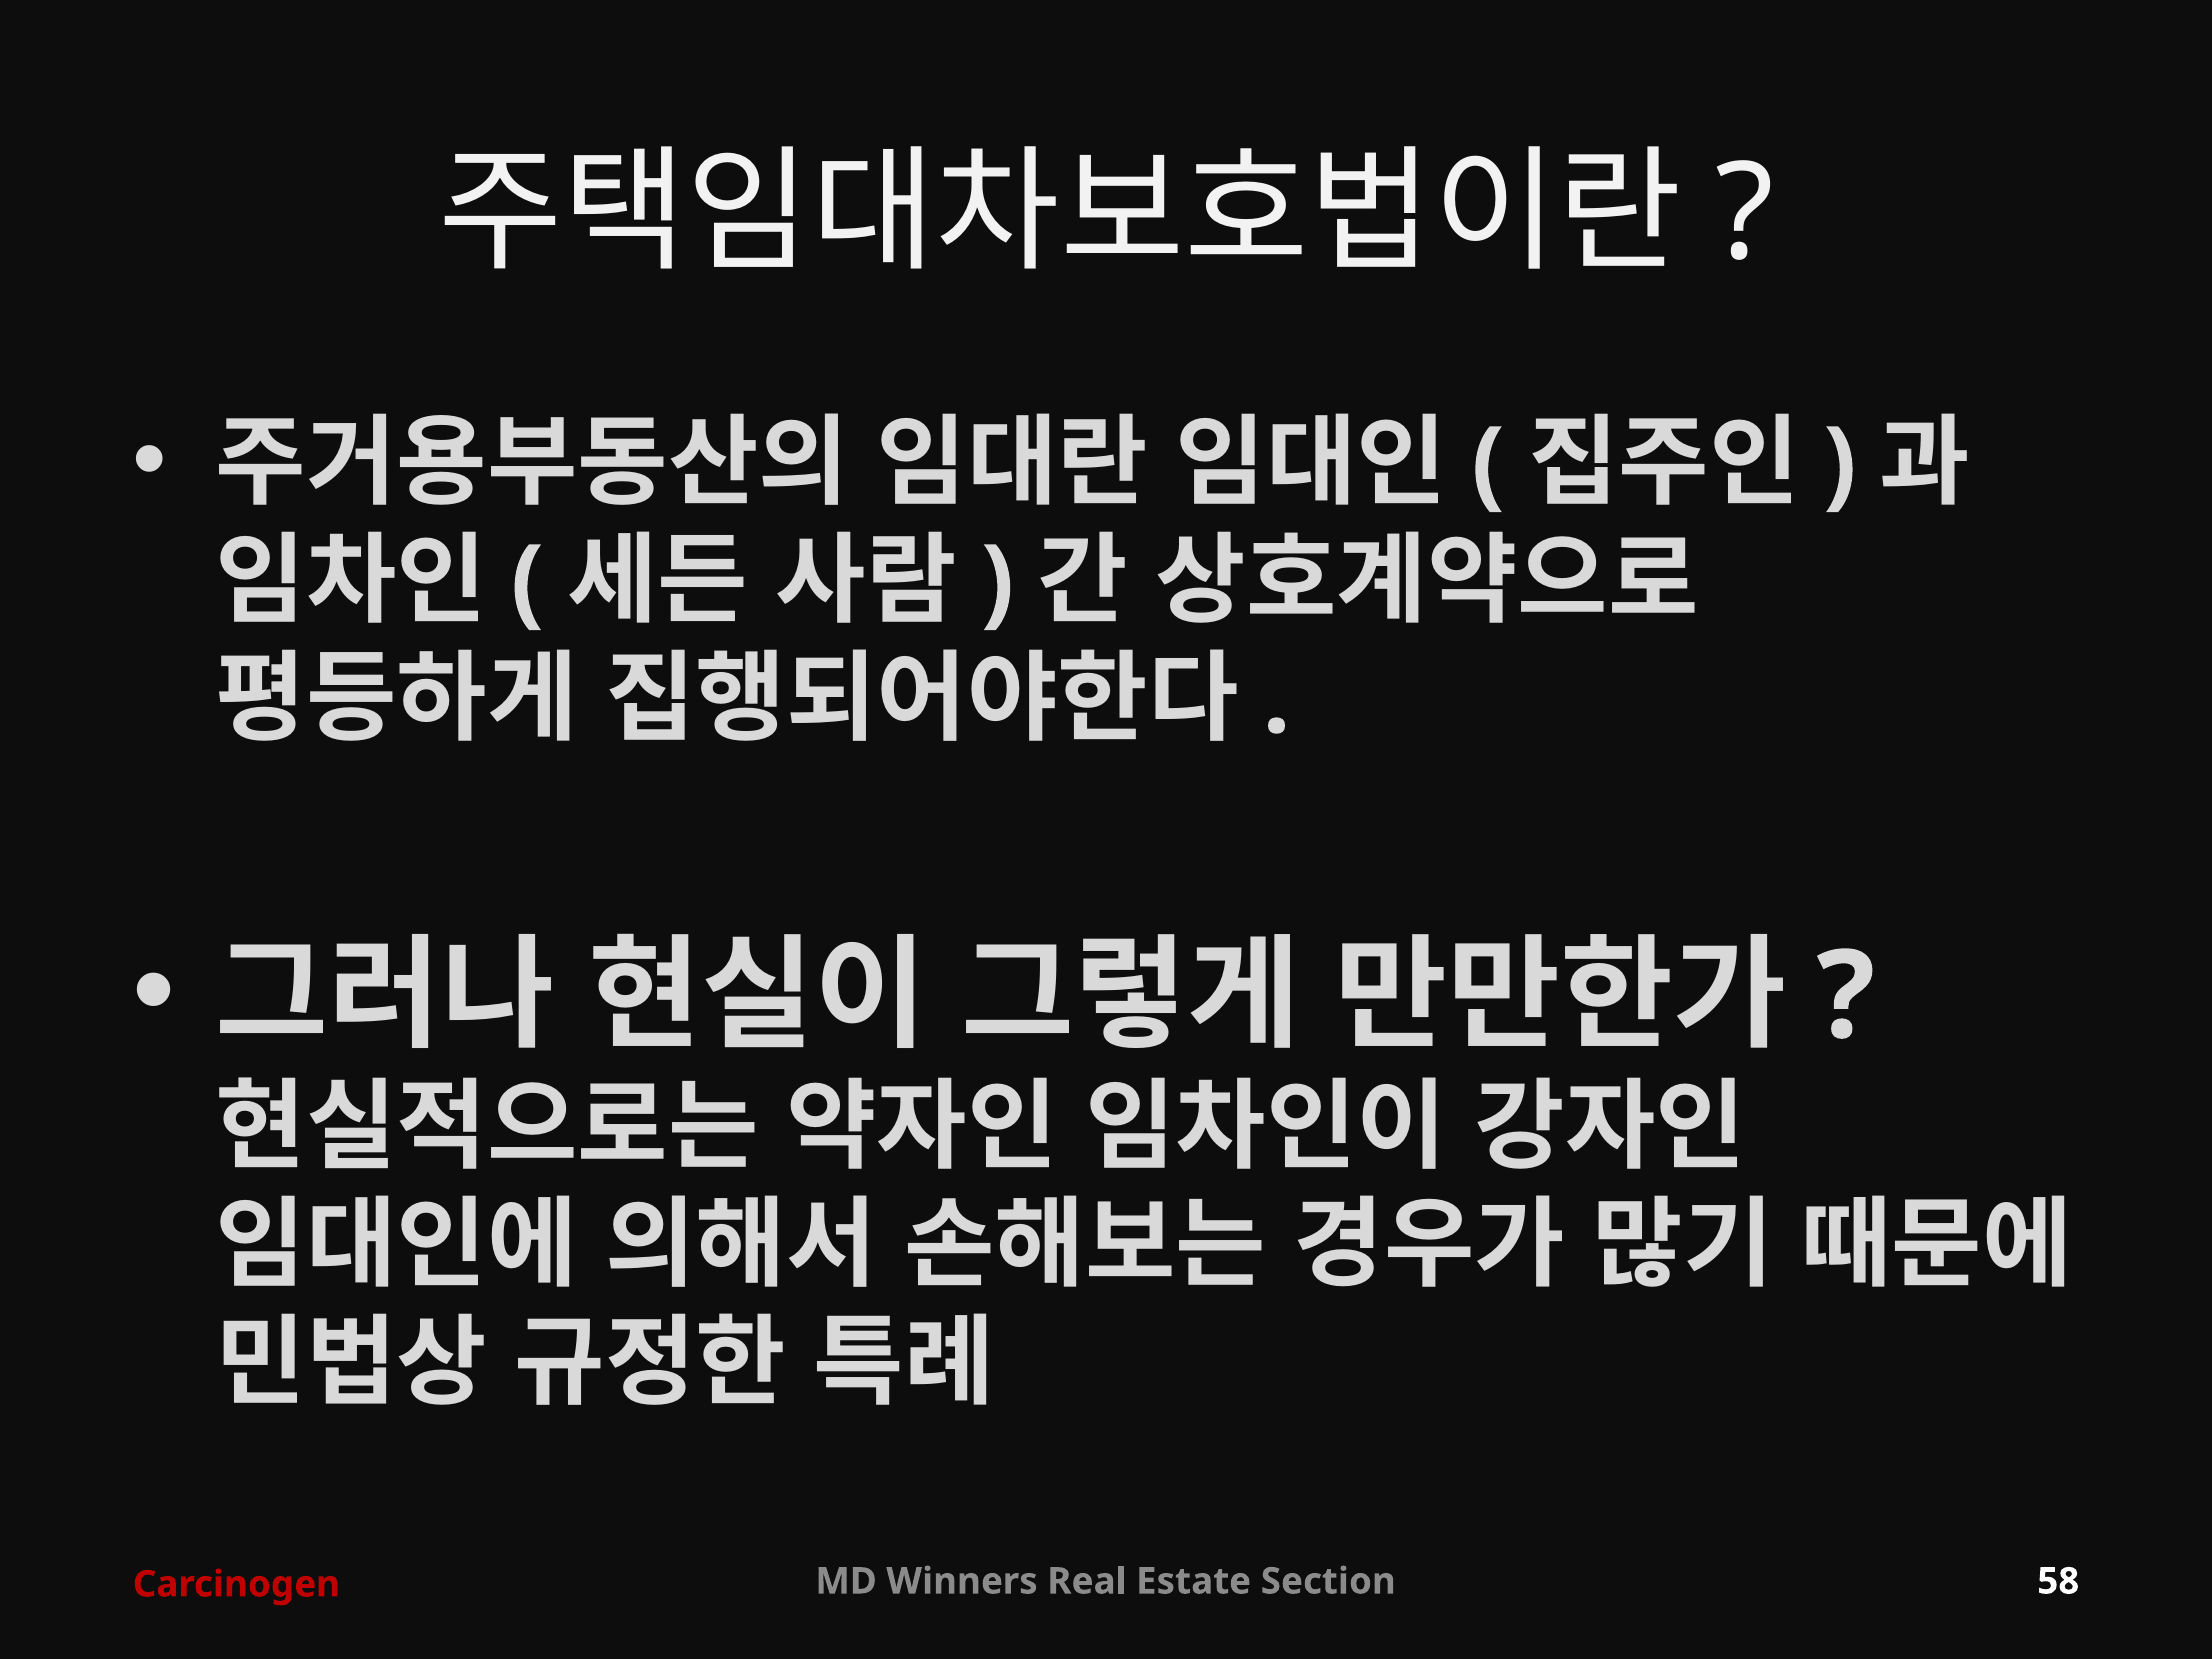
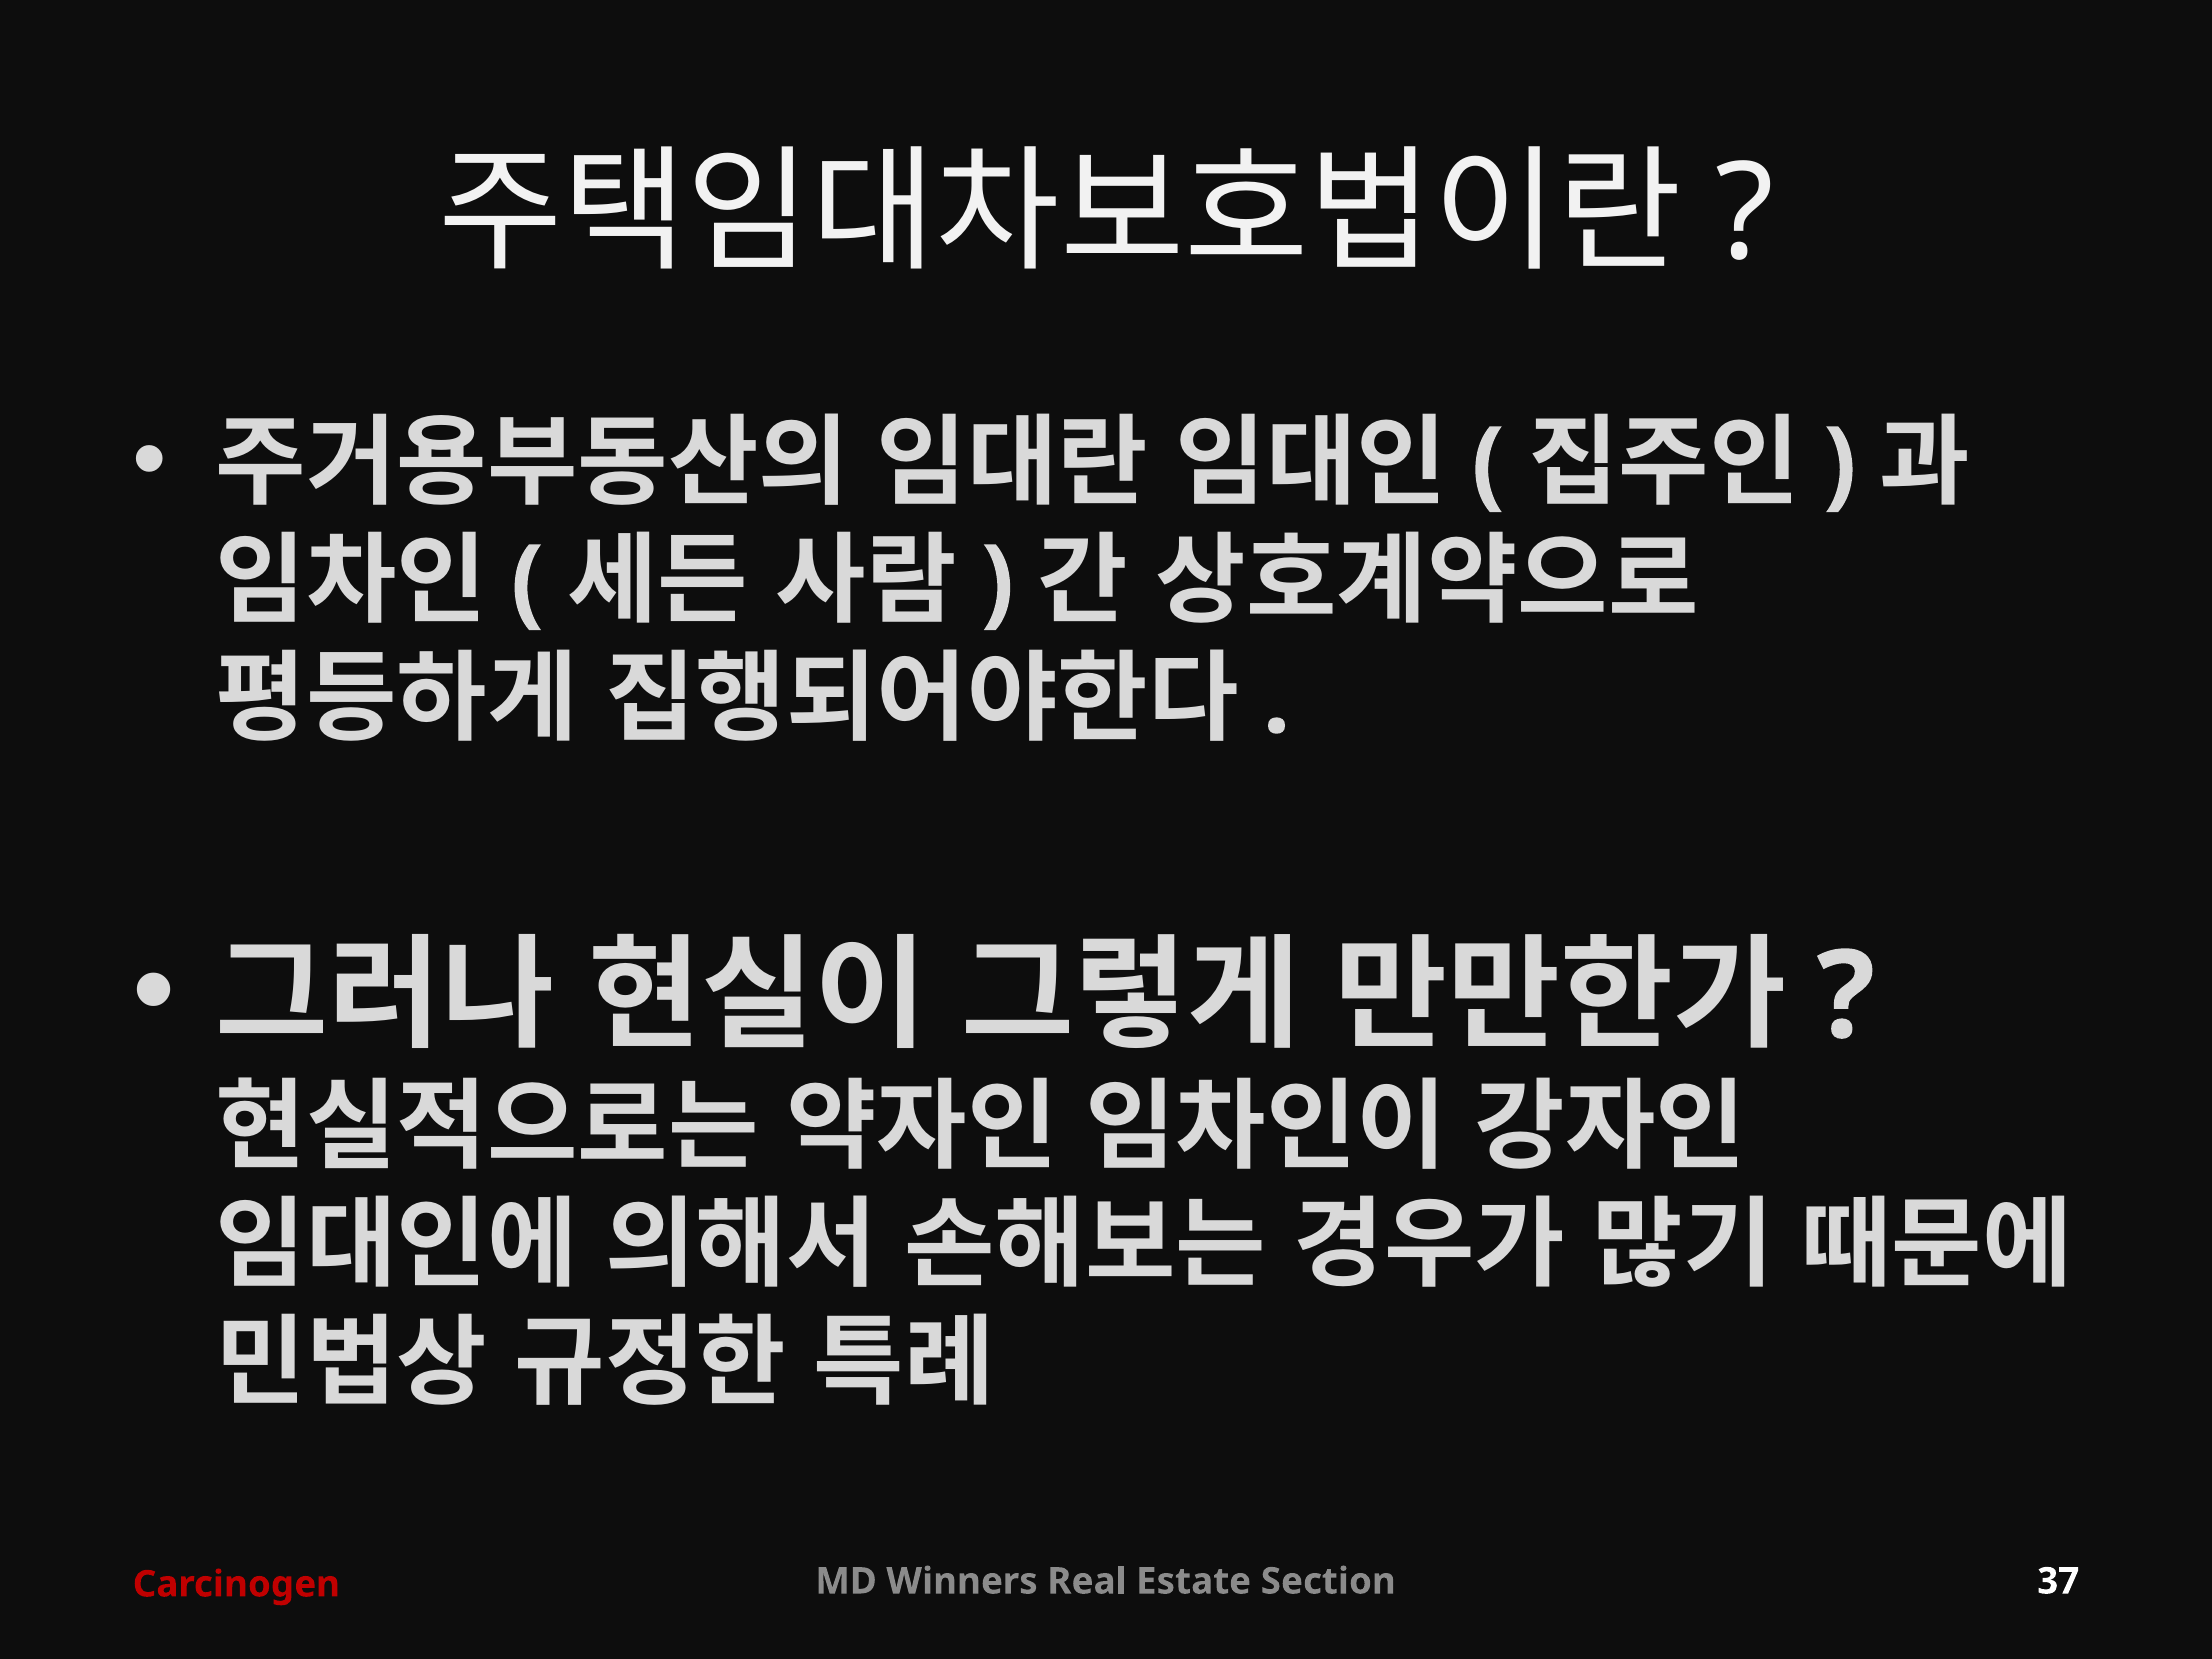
58: 58 -> 37 (2058, 1581)
